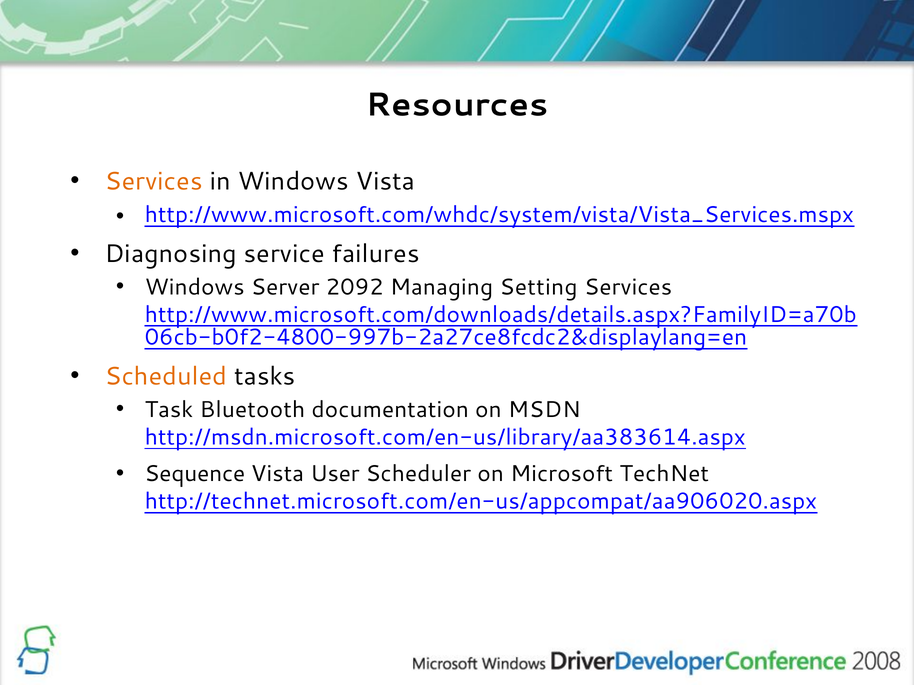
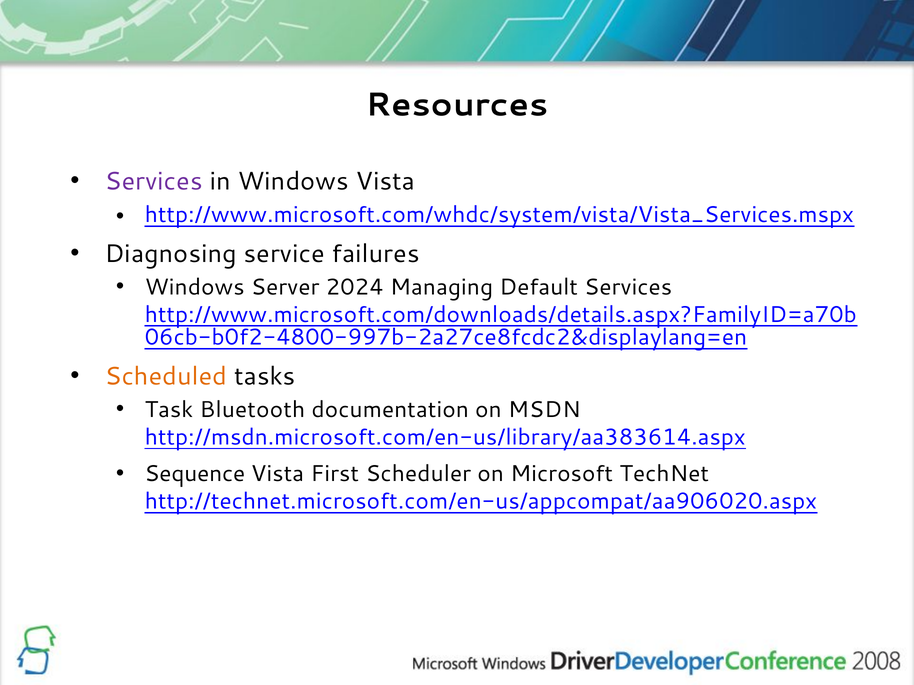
Services colour: orange -> purple (154, 182)
2092: 2092 -> 2024 (355, 287)
Setting: Setting -> Default (539, 287)
User: User -> First (335, 474)
